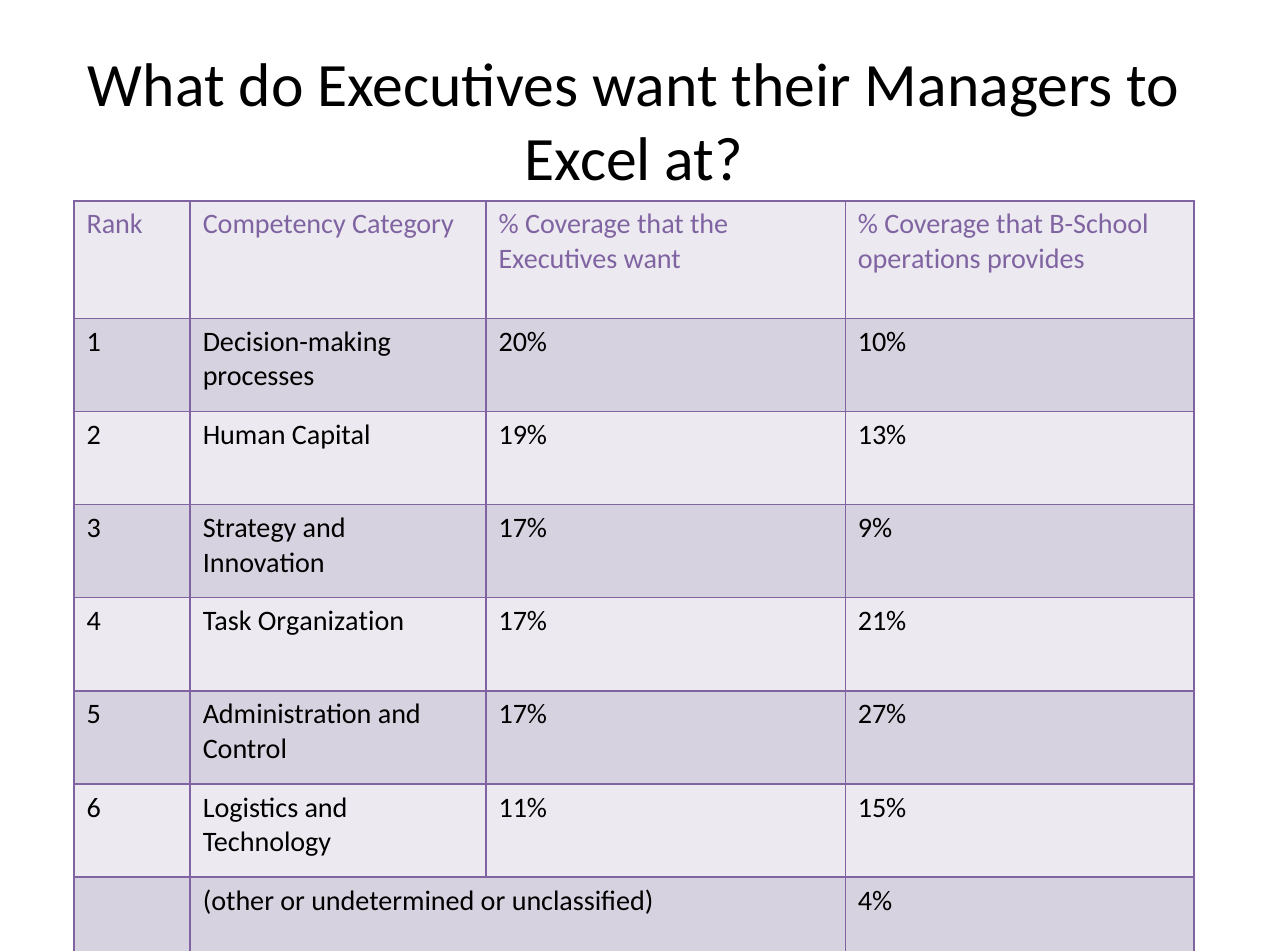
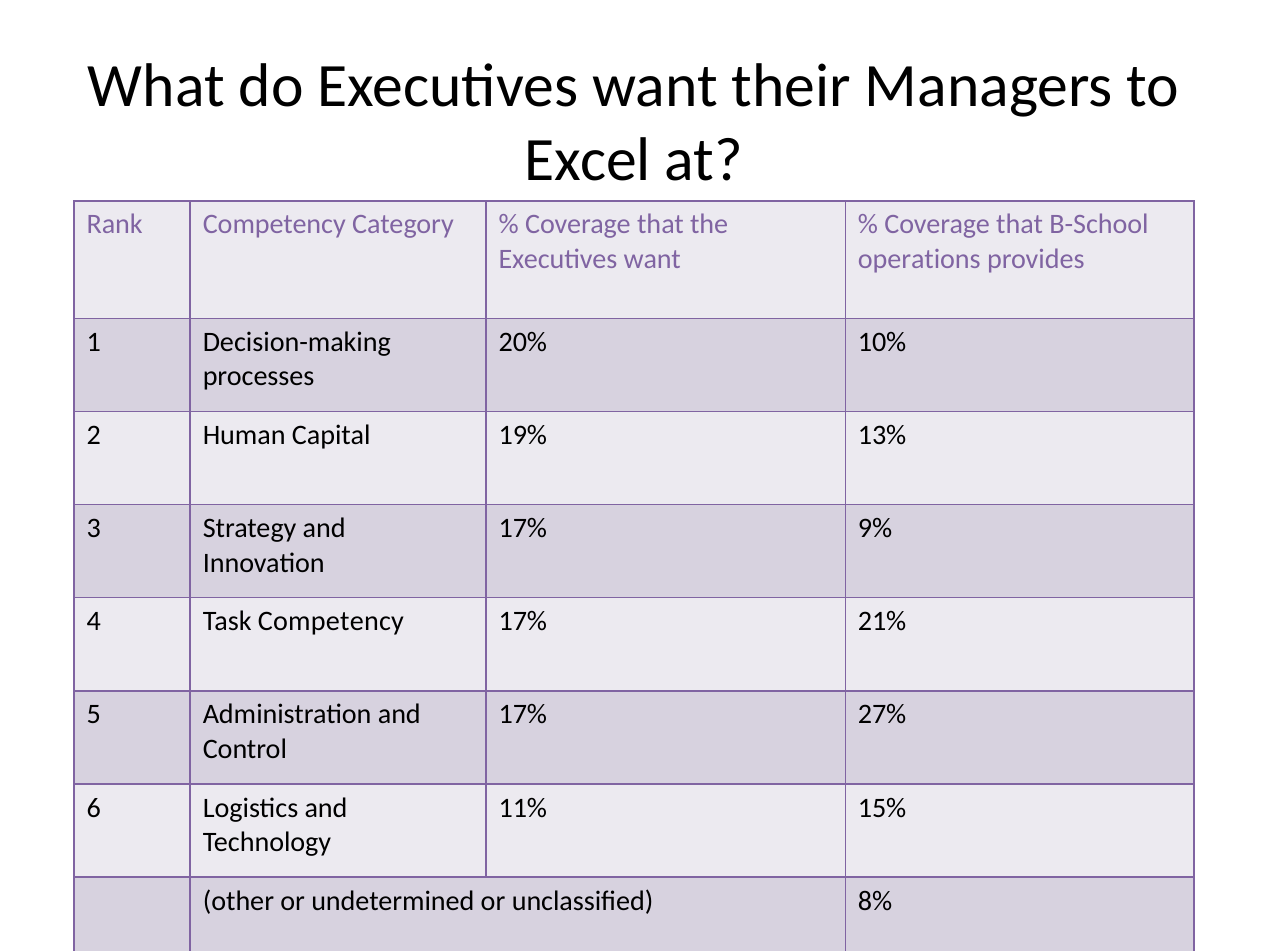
Task Organization: Organization -> Competency (331, 622)
4%: 4% -> 8% (875, 901)
